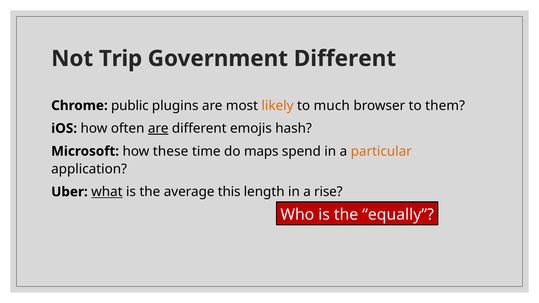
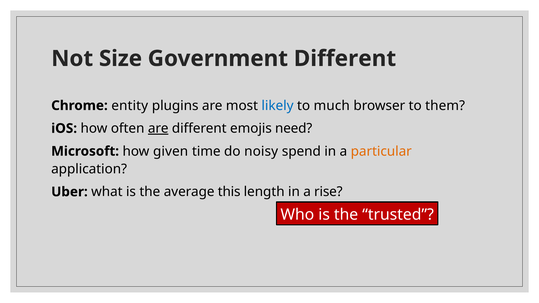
Trip: Trip -> Size (121, 59)
public: public -> entity (130, 106)
likely colour: orange -> blue (278, 106)
hash: hash -> need (294, 128)
these: these -> given (171, 151)
maps: maps -> noisy (261, 151)
what underline: present -> none (107, 192)
equally: equally -> trusted (398, 215)
